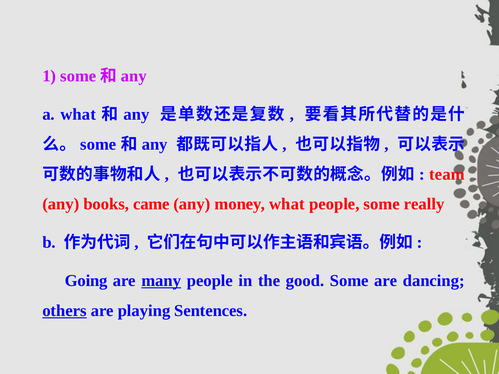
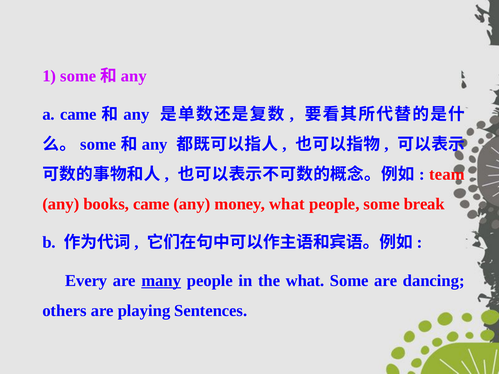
a what: what -> came (78, 114)
really: really -> break (424, 204)
Going: Going -> Every (86, 281)
the good: good -> what (305, 281)
others underline: present -> none (64, 311)
